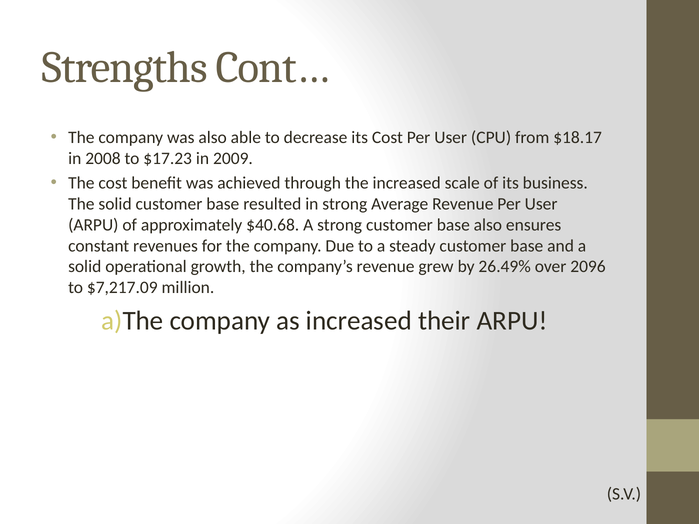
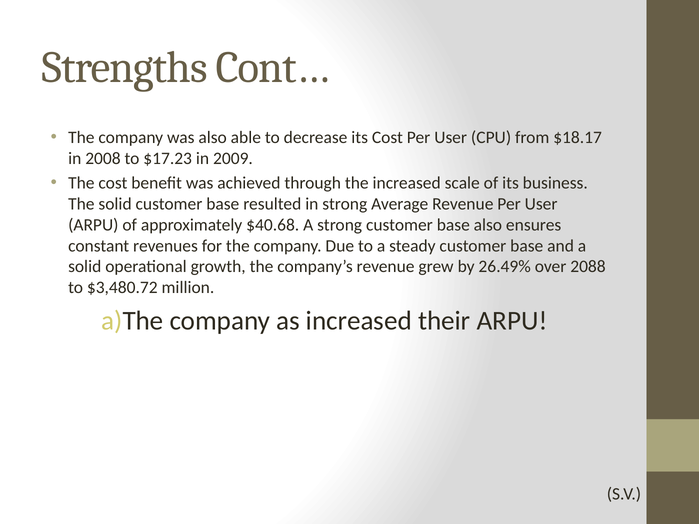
2096: 2096 -> 2088 (588, 267)
$7,217.09: $7,217.09 -> $3,480.72 (122, 288)
